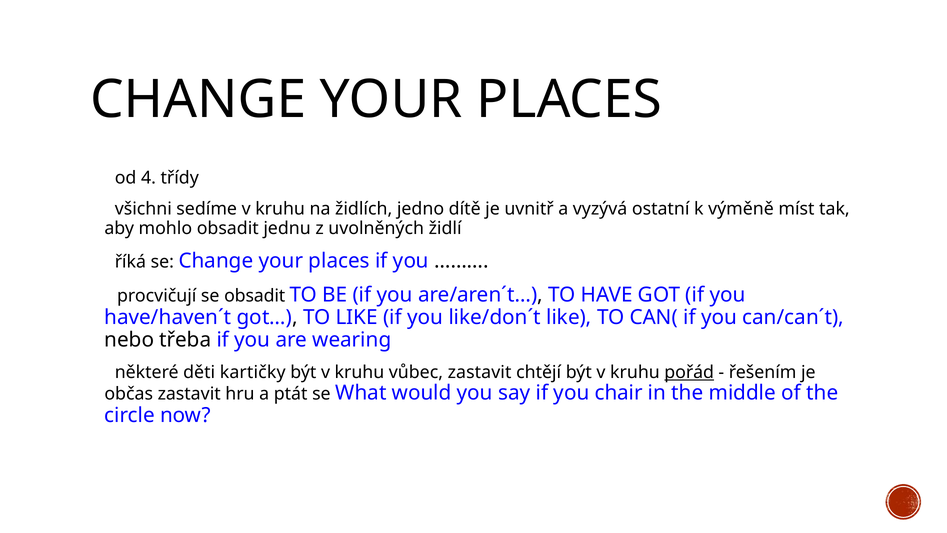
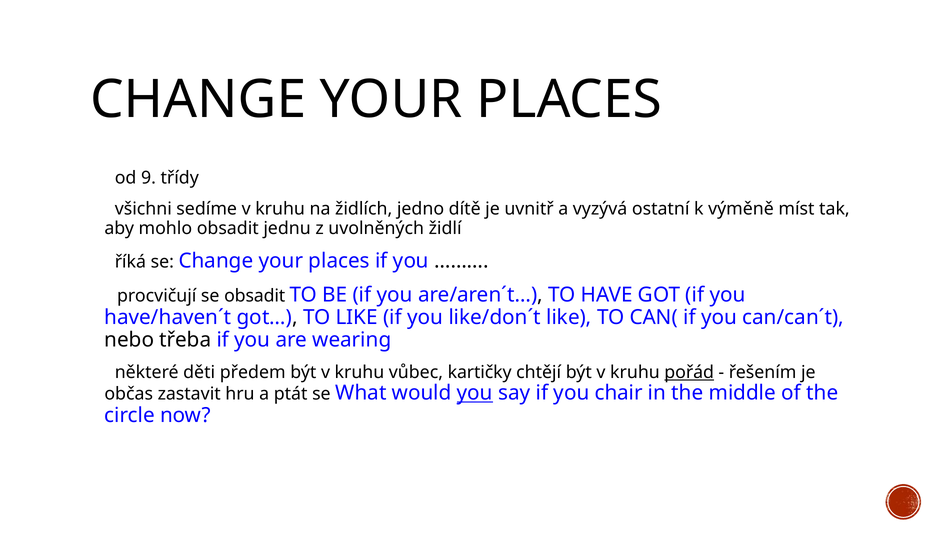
4: 4 -> 9 (148, 178)
kartičky: kartičky -> předem (253, 372)
vůbec zastavit: zastavit -> kartičky (480, 372)
you underline: none -> present (475, 393)
